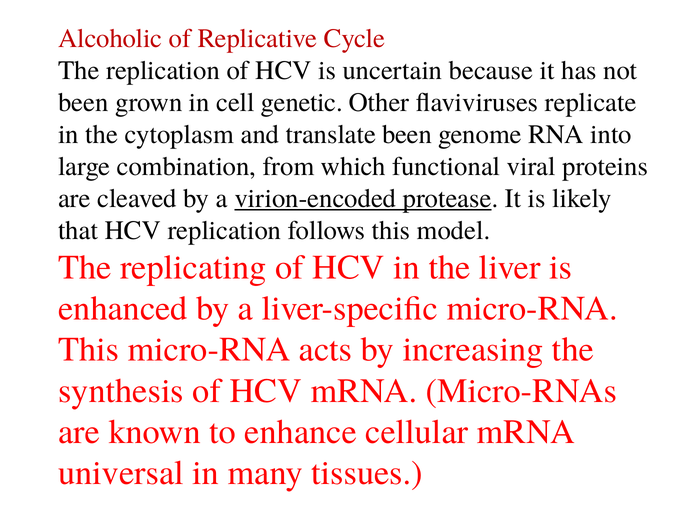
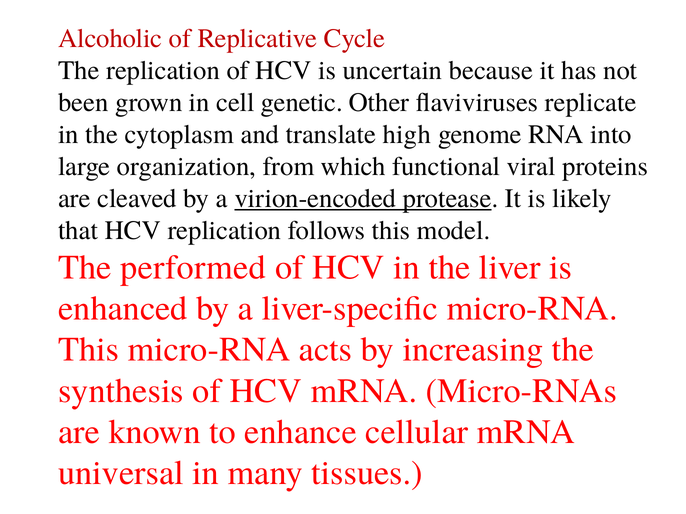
translate been: been -> high (407, 134)
combination: combination -> organization (186, 167)
replicating: replicating -> performed (193, 268)
